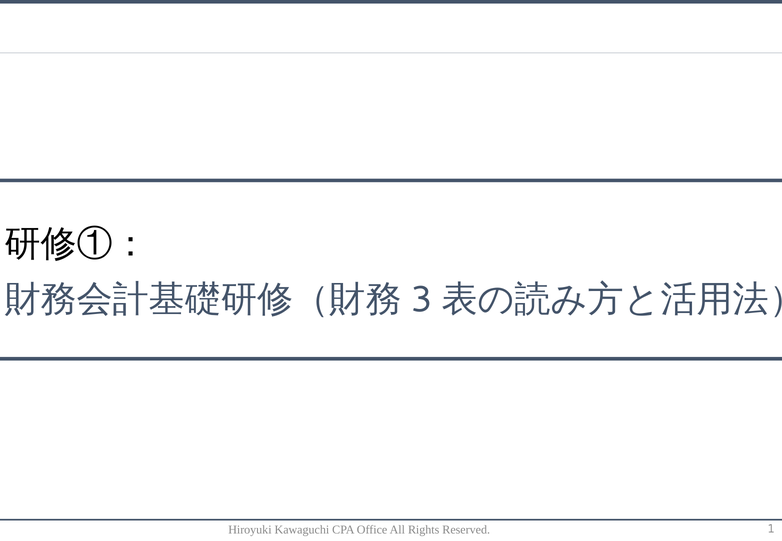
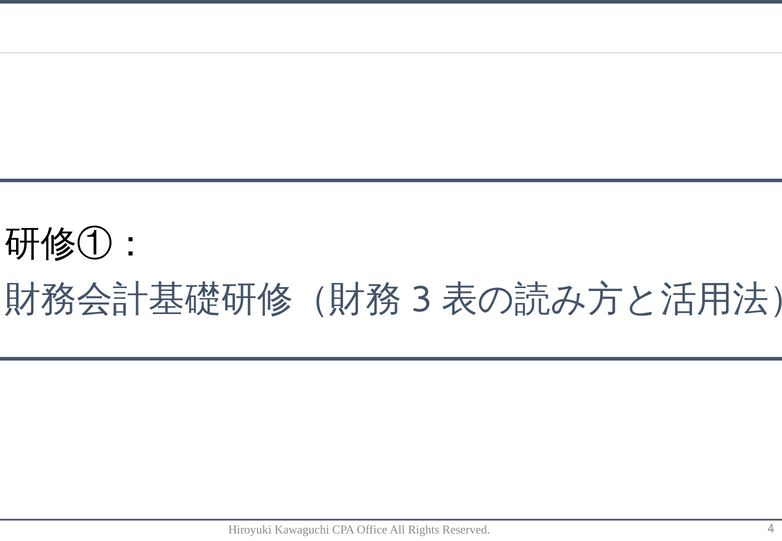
1: 1 -> 4 (771, 529)
